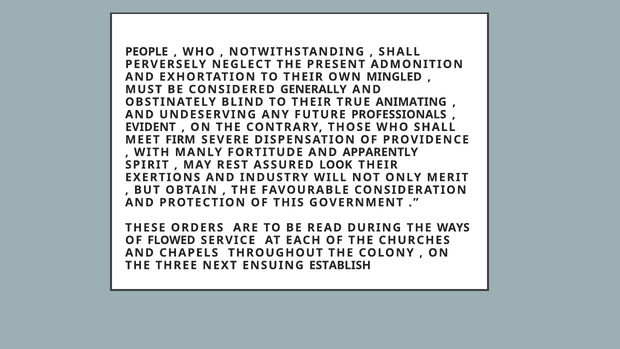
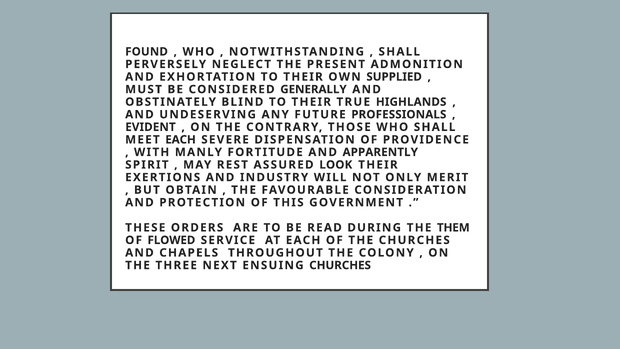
PEOPLE: PEOPLE -> FOUND (147, 52)
MINGLED: MINGLED -> SUPPLIED (394, 77)
ANIMATING: ANIMATING -> HIGHLANDS (411, 102)
MEET FIRM: FIRM -> EACH (181, 140)
WAYS: WAYS -> THEM (453, 227)
ENSUING ESTABLISH: ESTABLISH -> CHURCHES (340, 265)
